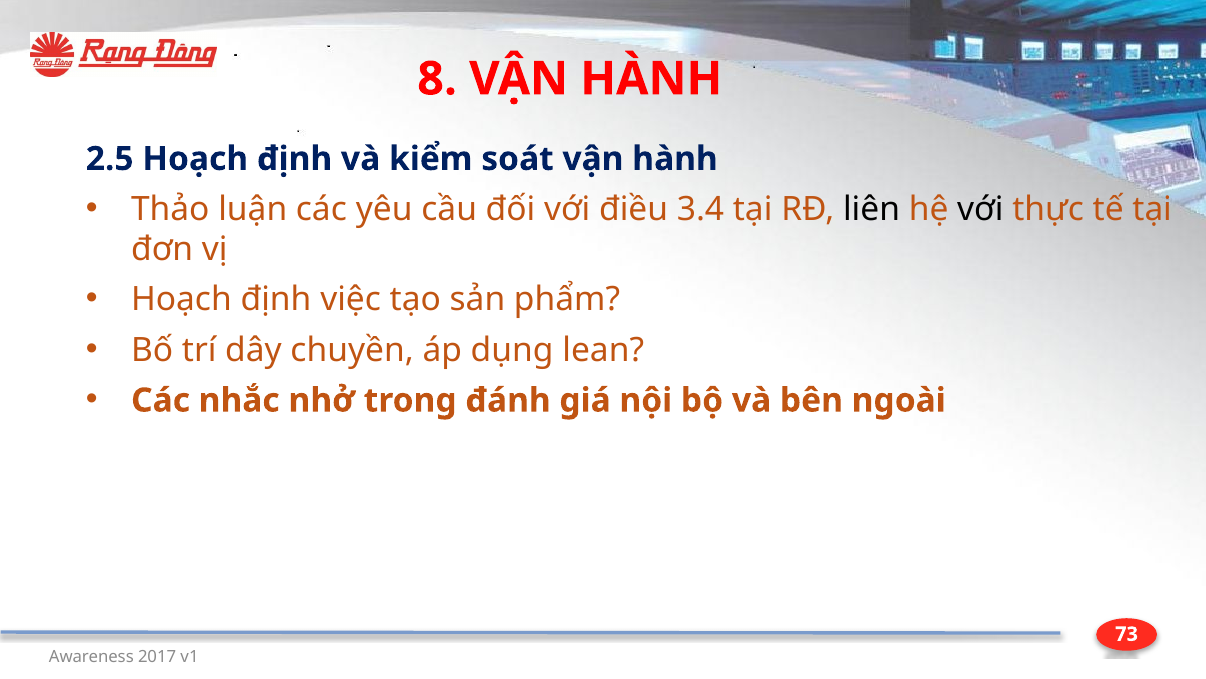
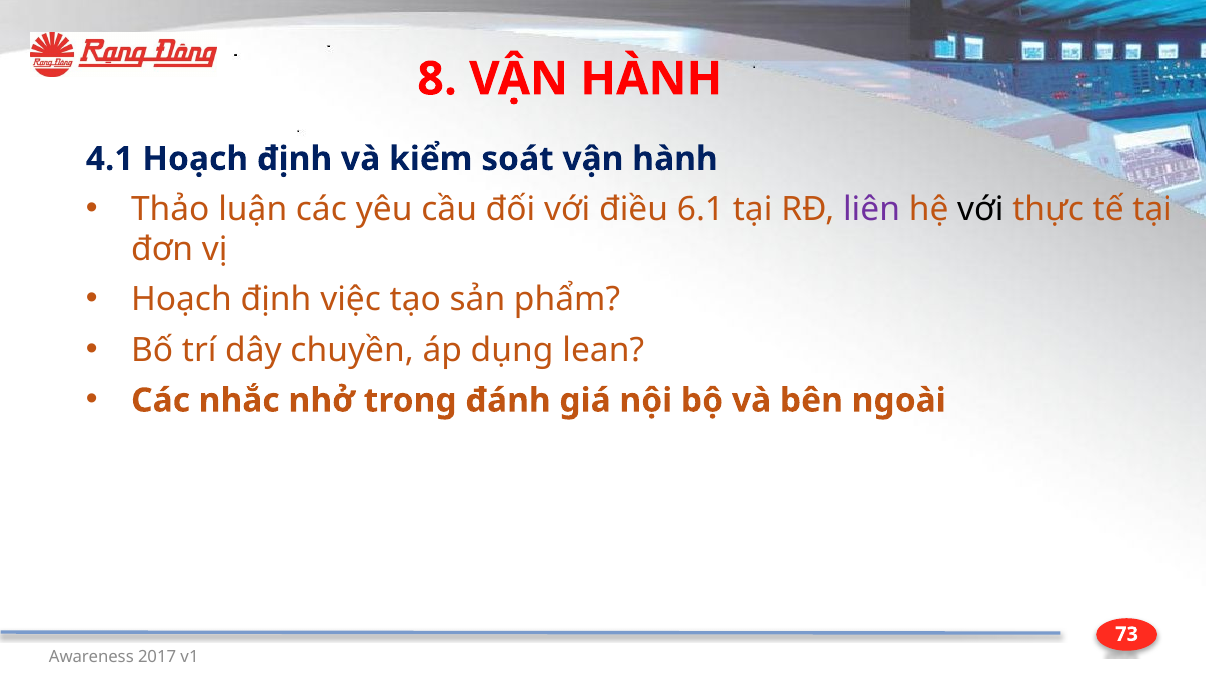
2.5: 2.5 -> 4.1 (110, 159)
3.4: 3.4 -> 6.1 (701, 209)
liên colour: black -> purple (872, 209)
